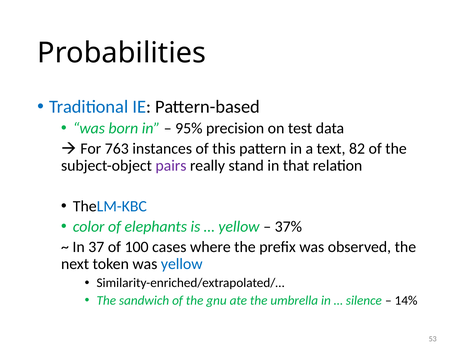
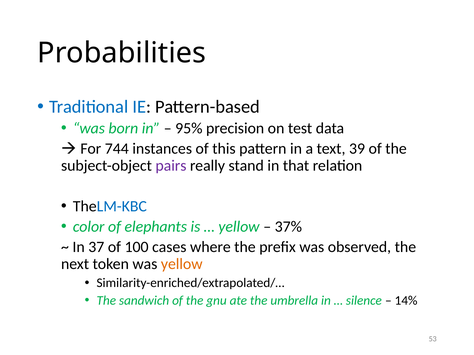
763: 763 -> 744 (117, 149)
82: 82 -> 39 (357, 149)
yellow colour: blue -> orange (182, 264)
